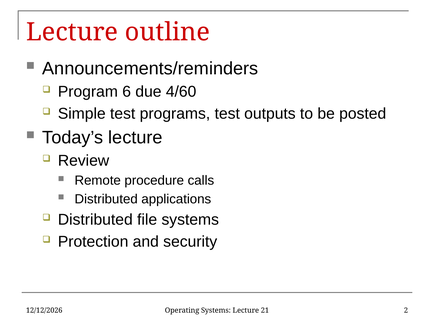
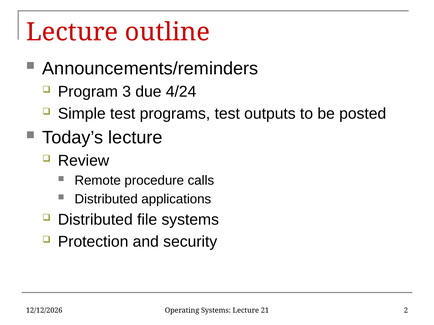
6: 6 -> 3 (127, 92)
4/60: 4/60 -> 4/24 (181, 92)
